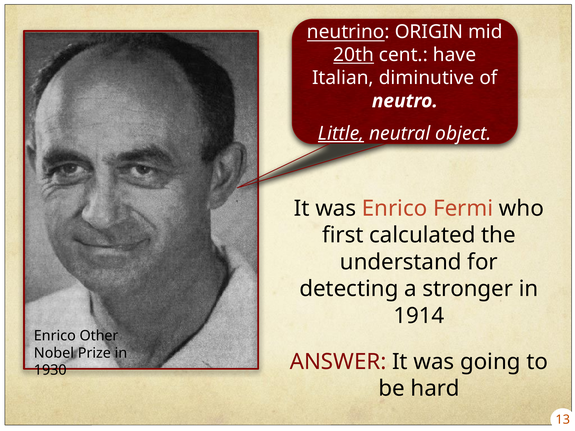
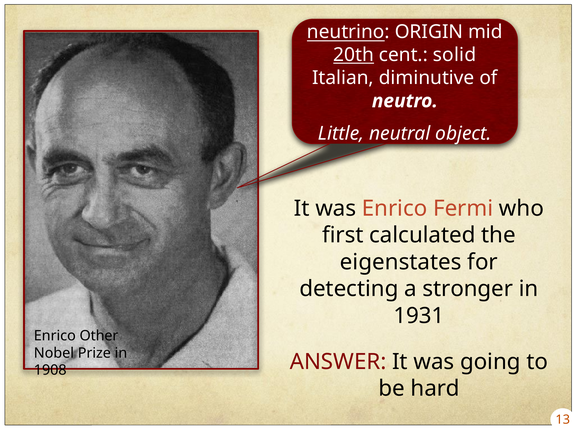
have: have -> solid (455, 55)
Little underline: present -> none (341, 134)
understand: understand -> eigenstates (401, 262)
1914: 1914 -> 1931 (419, 316)
1930: 1930 -> 1908 (50, 370)
